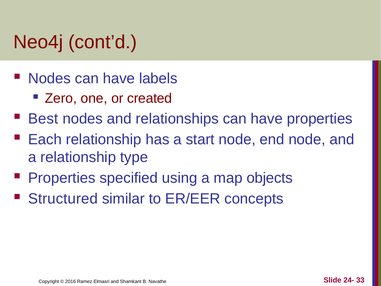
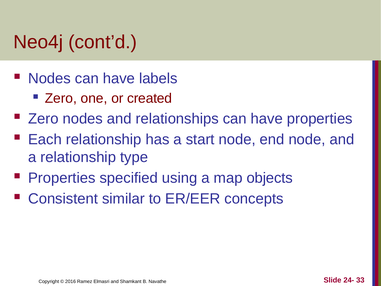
Best: Best -> Zero (43, 119)
Structured: Structured -> Consistent (63, 199)
